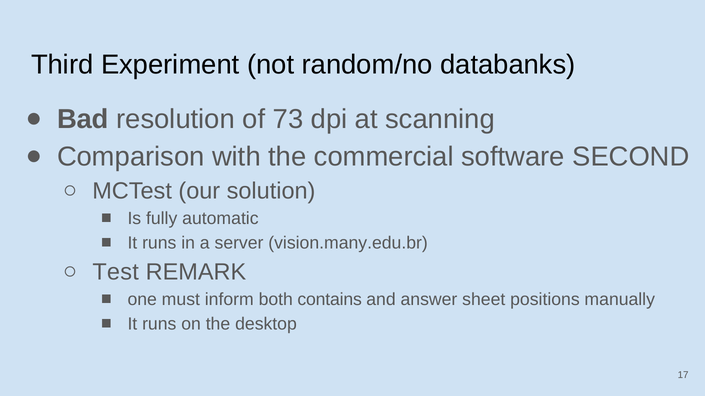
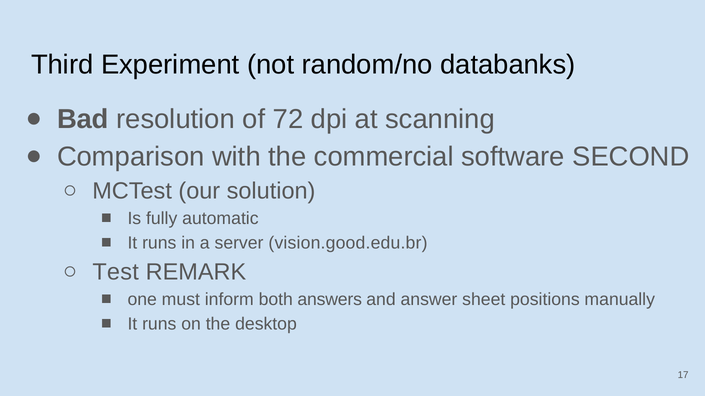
73: 73 -> 72 (288, 119)
vision.many.edu.br: vision.many.edu.br -> vision.good.edu.br (348, 243)
contains: contains -> answers (330, 300)
